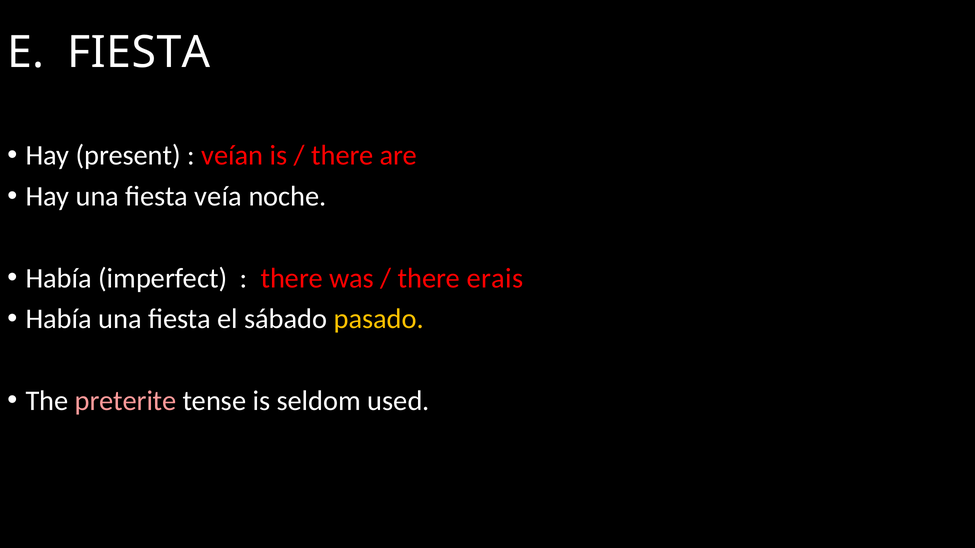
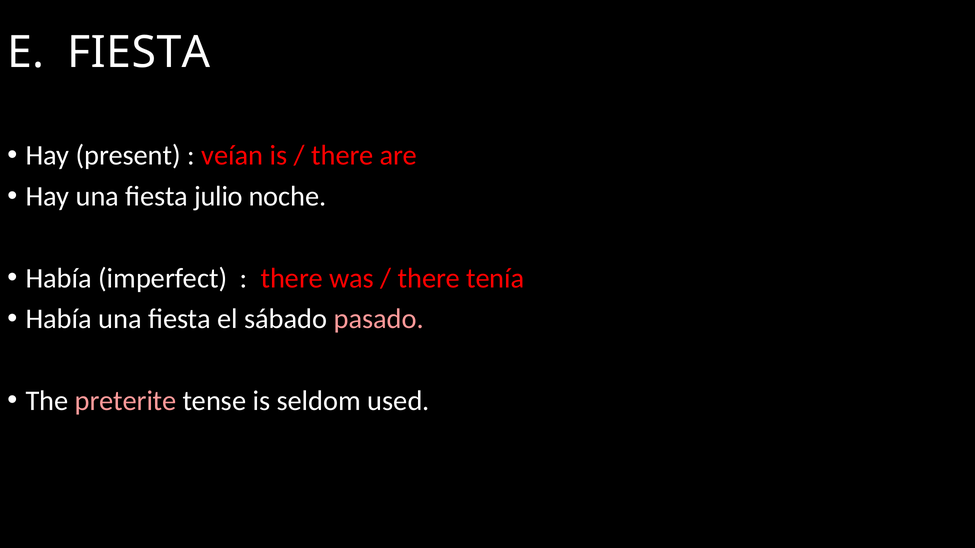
veía: veía -> julio (218, 197)
erais: erais -> tenía (495, 278)
pasado colour: yellow -> pink (379, 319)
